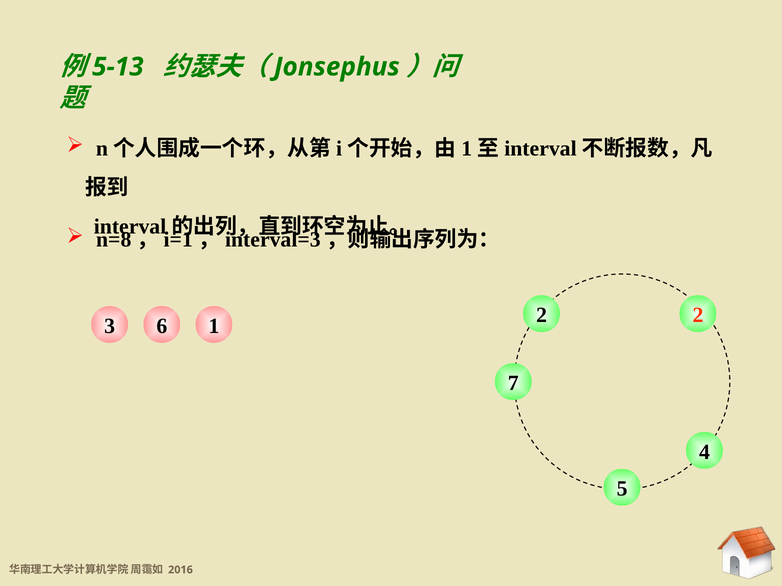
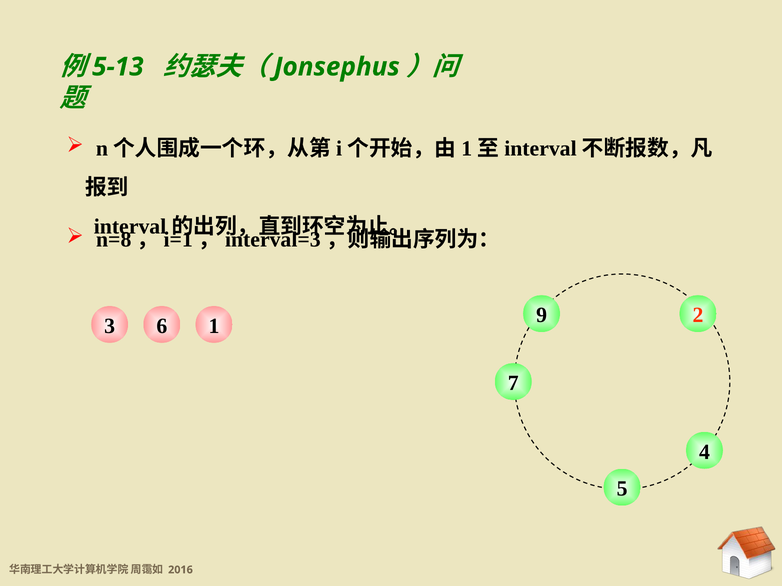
6 2: 2 -> 9 (542, 315)
